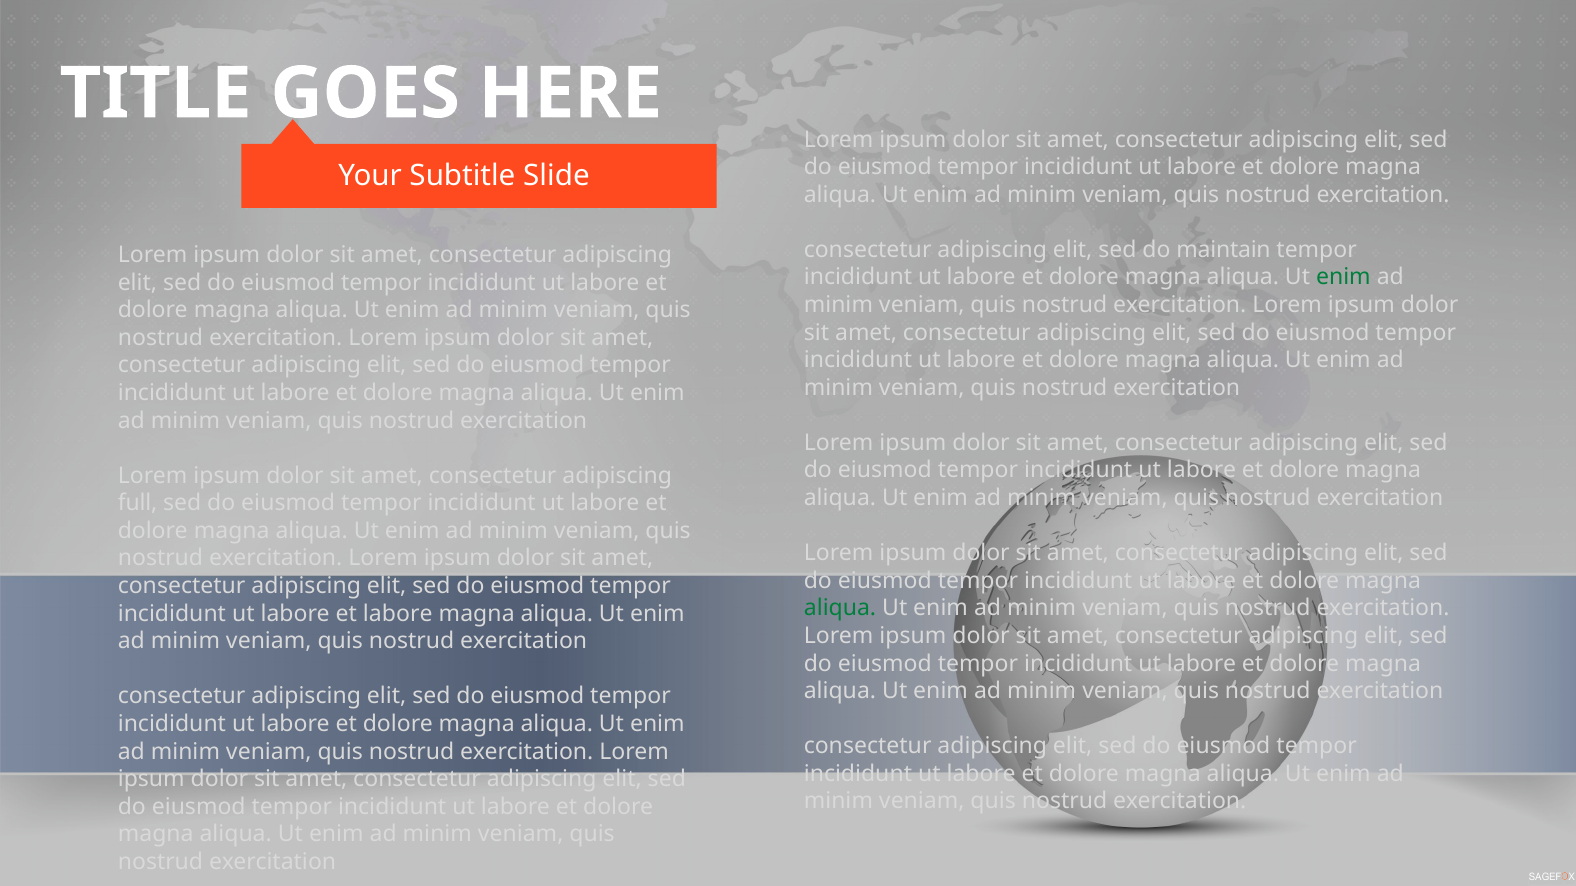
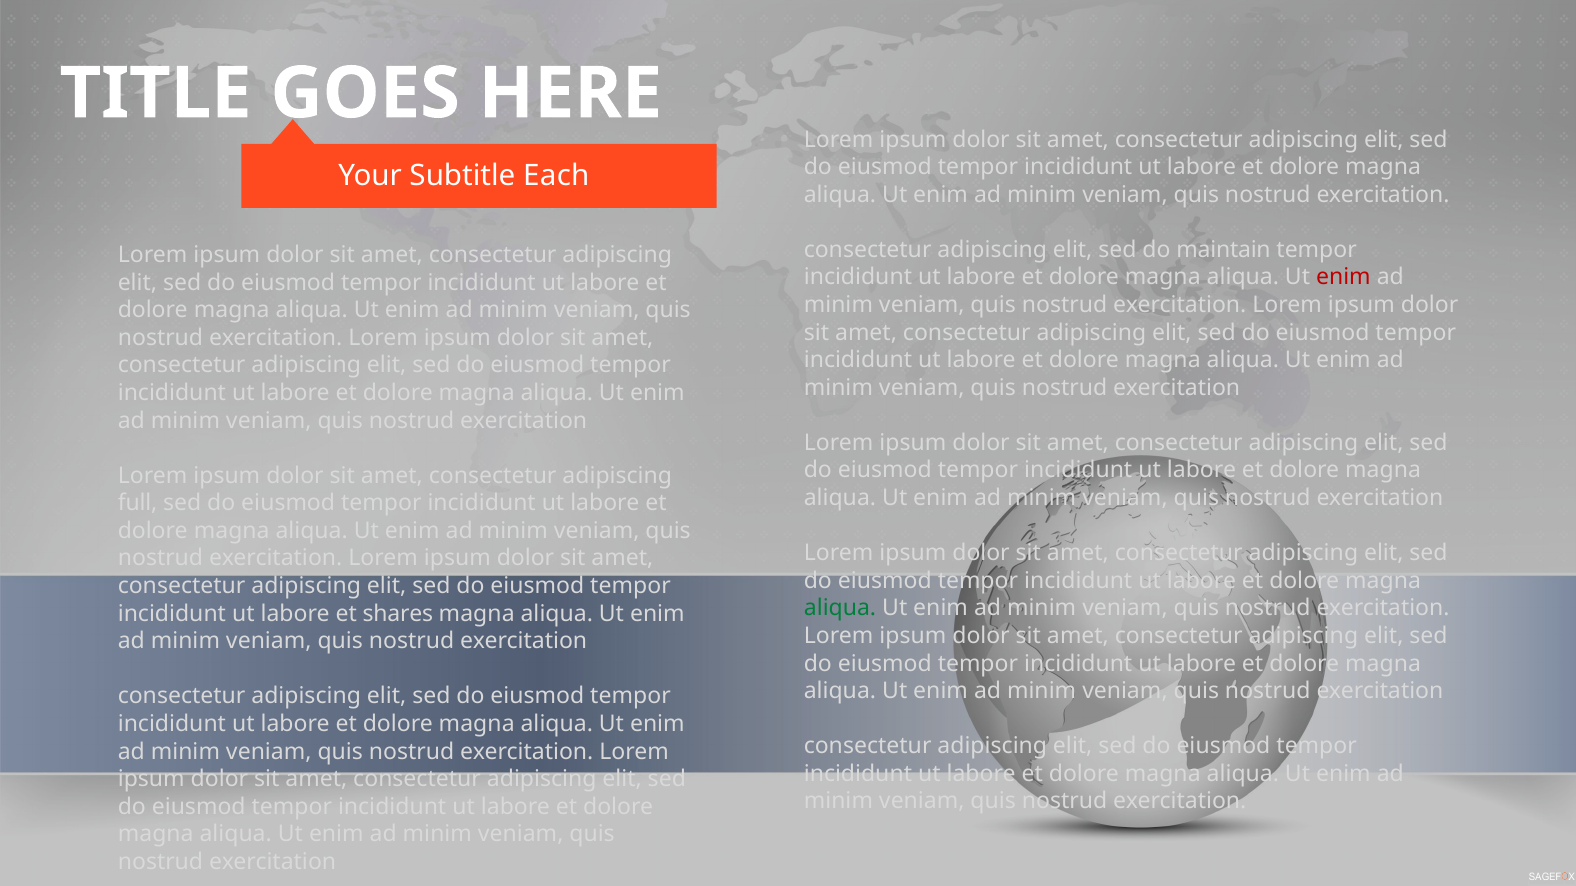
Slide: Slide -> Each (556, 176)
enim colour: green -> red (1343, 277)
et labore: labore -> shares (398, 614)
